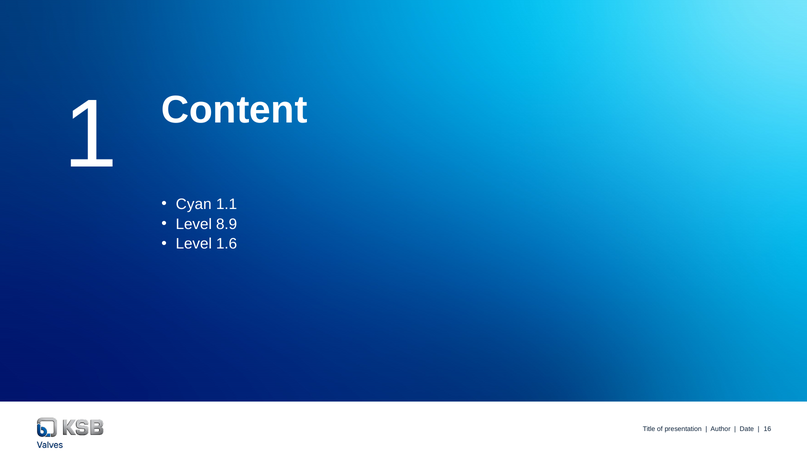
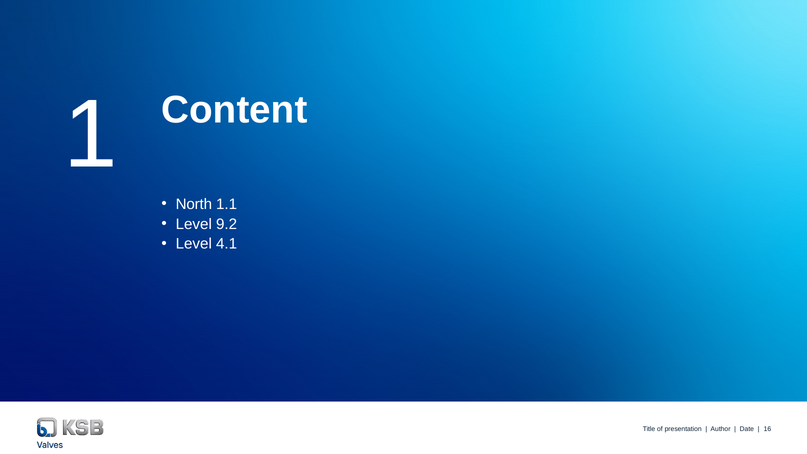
Cyan: Cyan -> North (194, 204)
8.9: 8.9 -> 9.2 (227, 224)
1.6: 1.6 -> 4.1 (227, 244)
